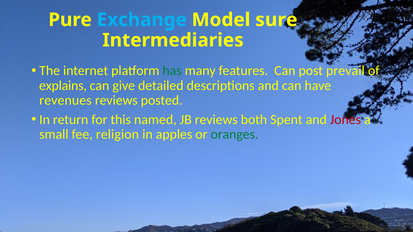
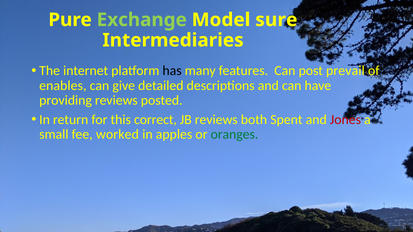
Exchange colour: light blue -> light green (142, 20)
has colour: green -> black (172, 71)
explains: explains -> enables (63, 86)
revenues: revenues -> providing (66, 101)
named: named -> correct (155, 120)
religion: religion -> worked (117, 135)
